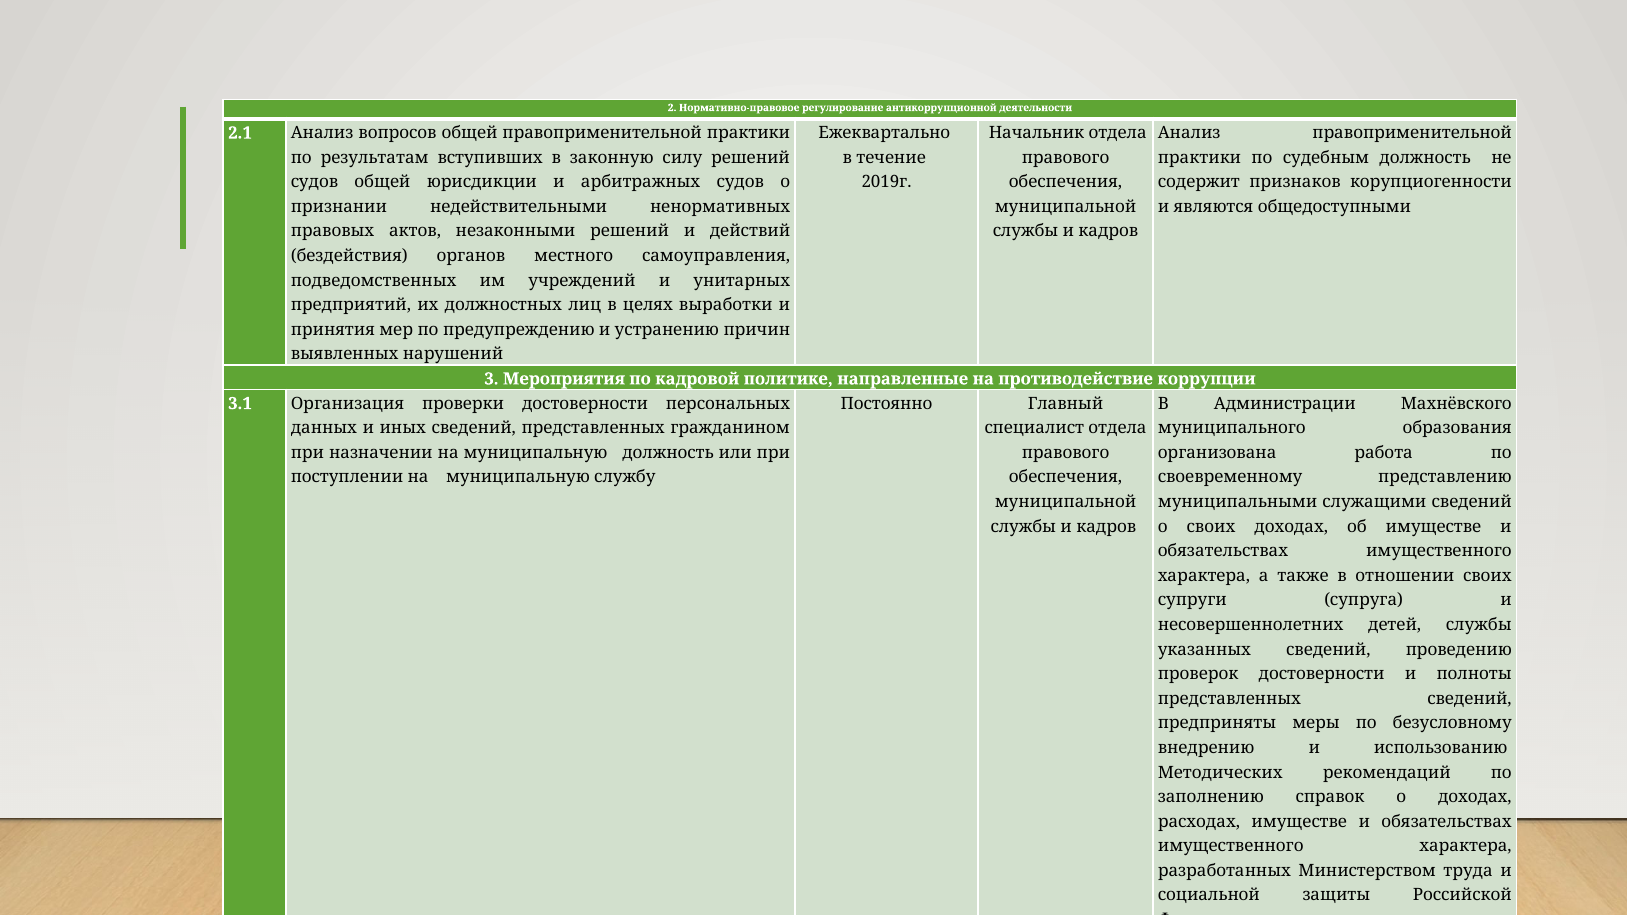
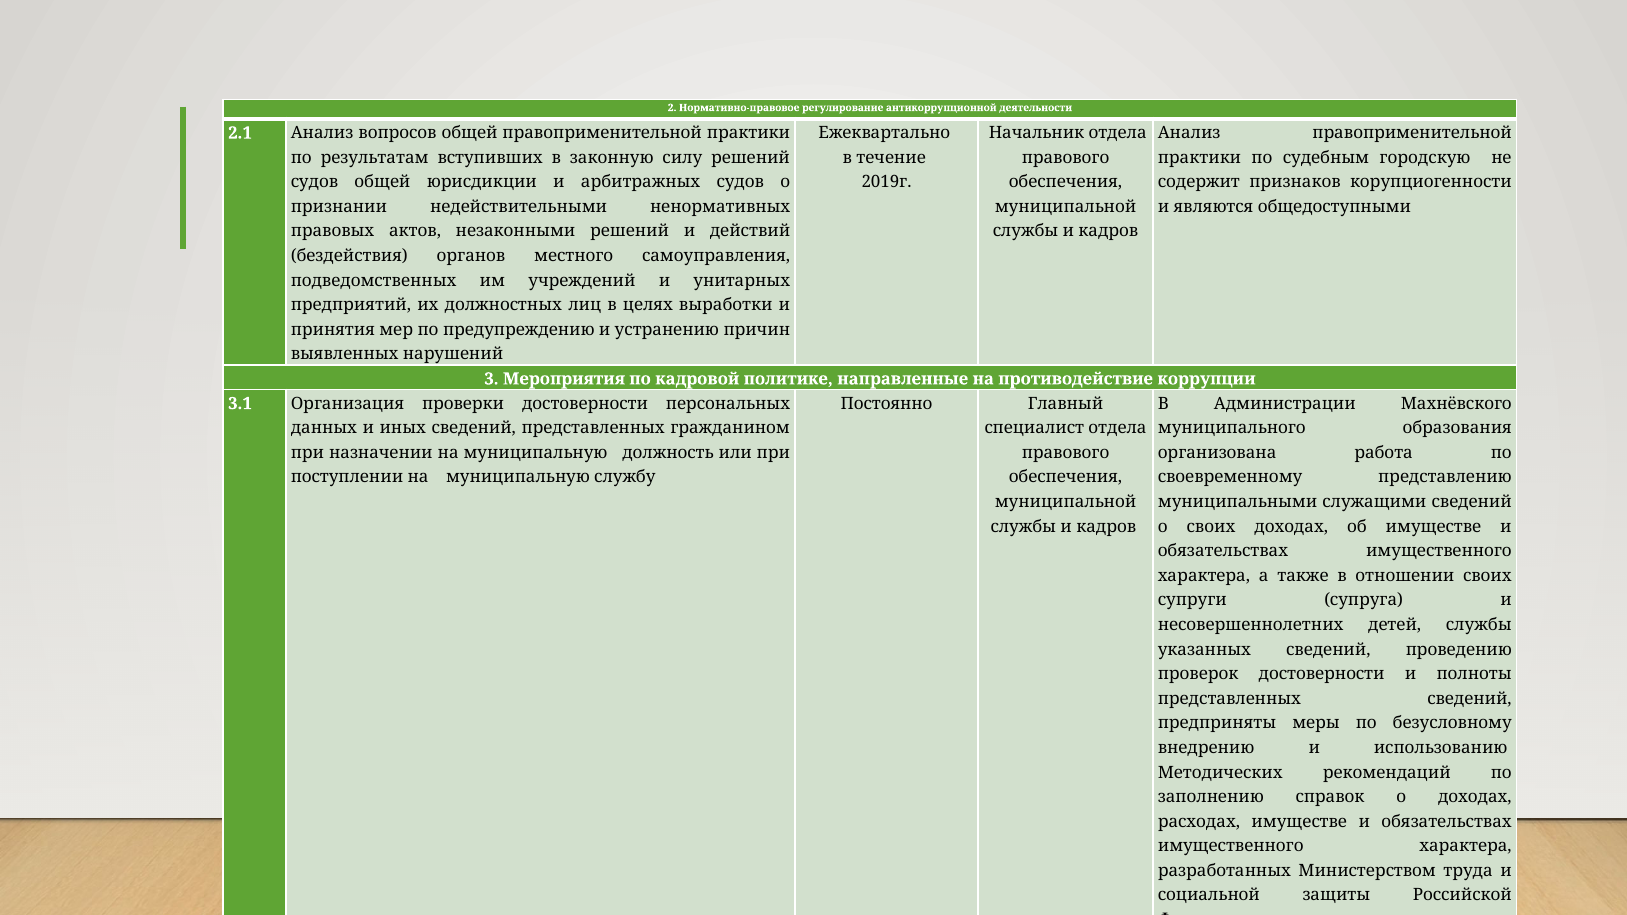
судебным должность: должность -> городскую (1425, 158)
